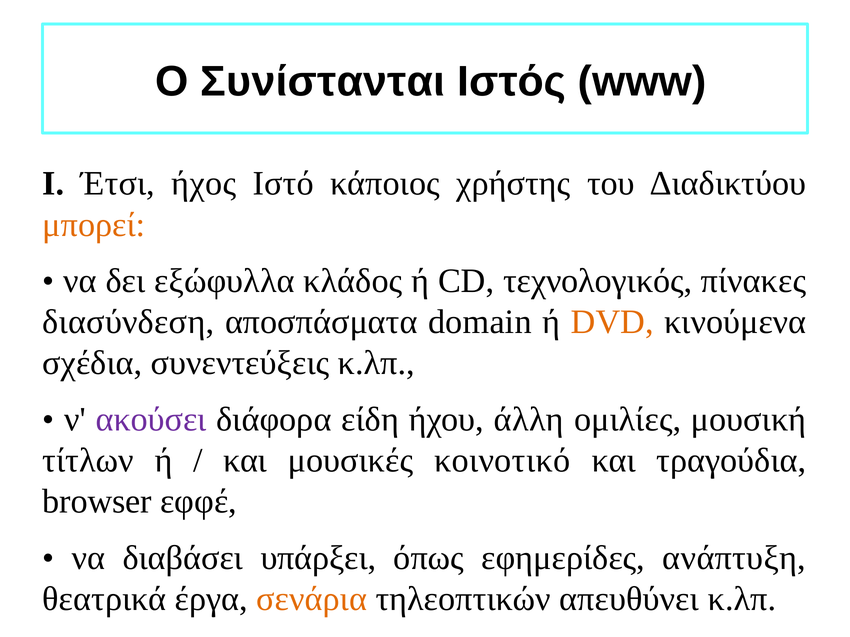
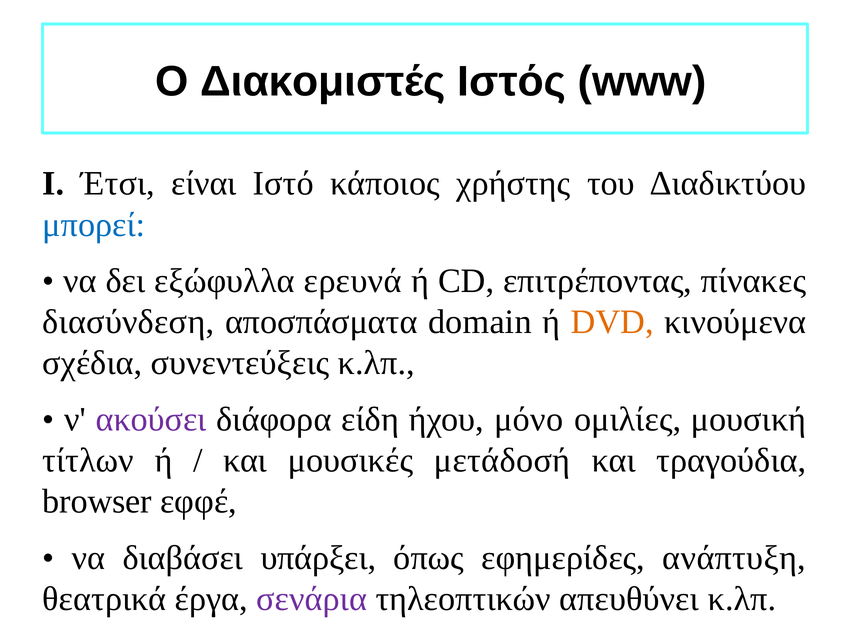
Συνίστανται: Συνίστανται -> Διακομιστές (323, 82)
ήχος: ήχος -> είναι (204, 184)
μπορεί colour: orange -> blue (94, 225)
κλάδος: κλάδος -> ερευνά (353, 281)
τεχνολογικός: τεχνολογικός -> επιτρέποντας (598, 281)
άλλη: άλλη -> μόνο (529, 420)
κοινοτικό: κοινοτικό -> μετάδοσή (502, 461)
σενάρια colour: orange -> purple (312, 599)
